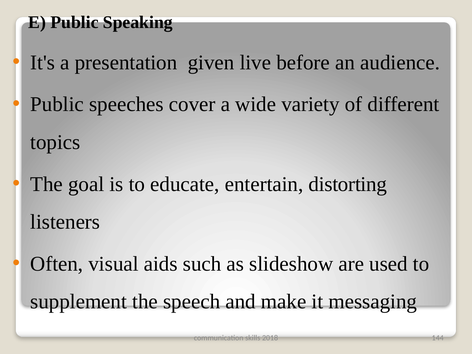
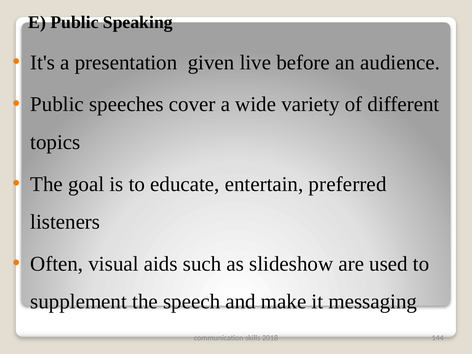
distorting: distorting -> preferred (348, 184)
